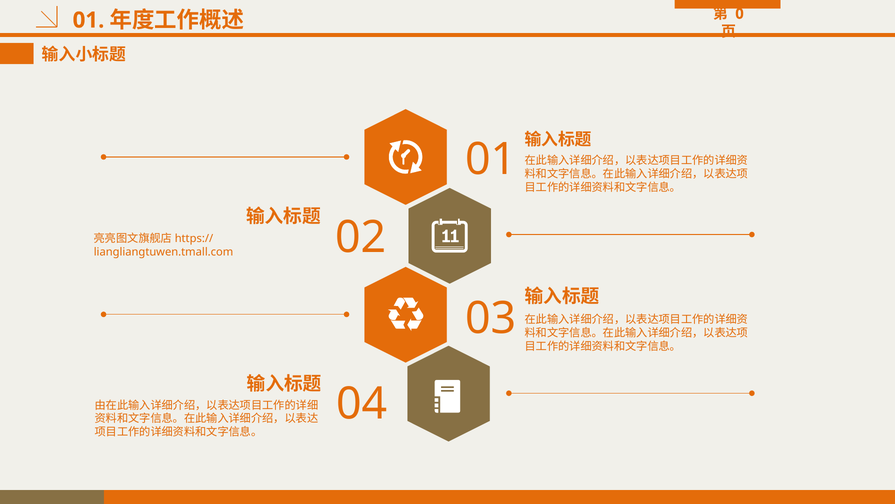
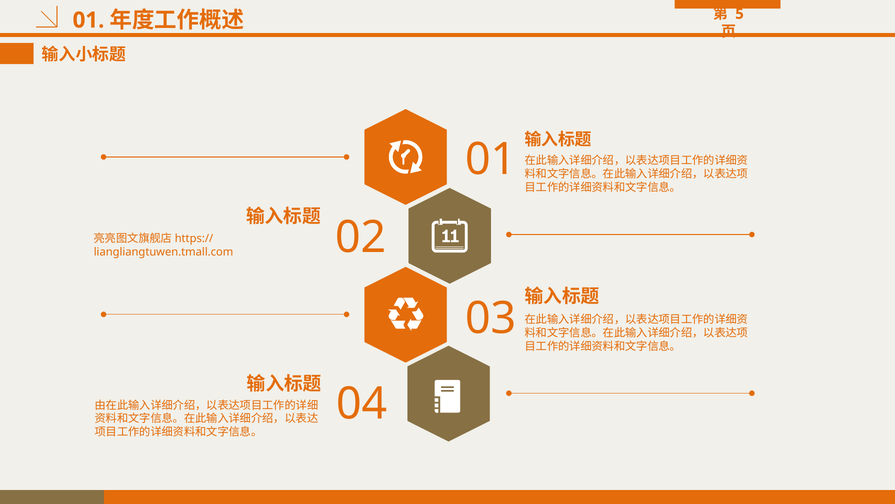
0: 0 -> 5 (740, 14)
